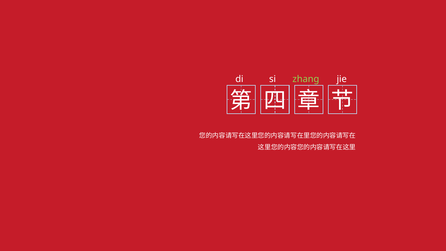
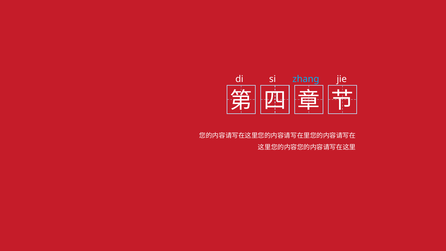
zhang colour: light green -> light blue (306, 79)
